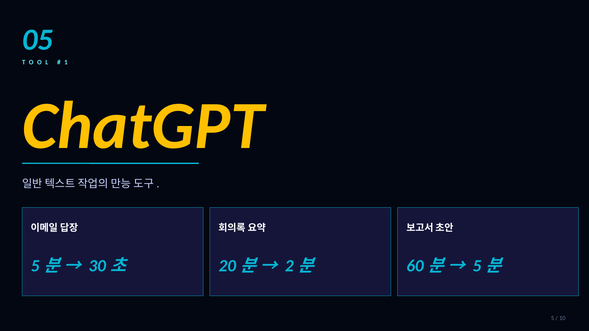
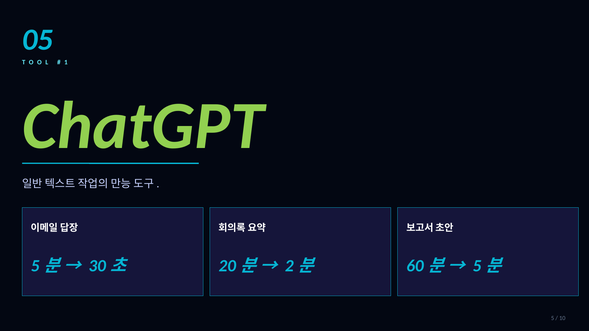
ChatGPT colour: yellow -> light green (143, 126)
